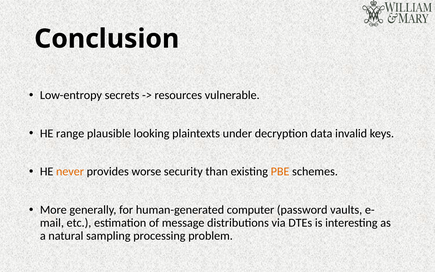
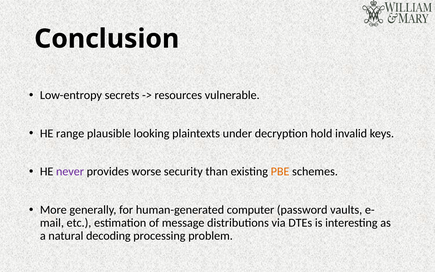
data: data -> hold (321, 133)
never colour: orange -> purple (70, 172)
sampling: sampling -> decoding (108, 236)
